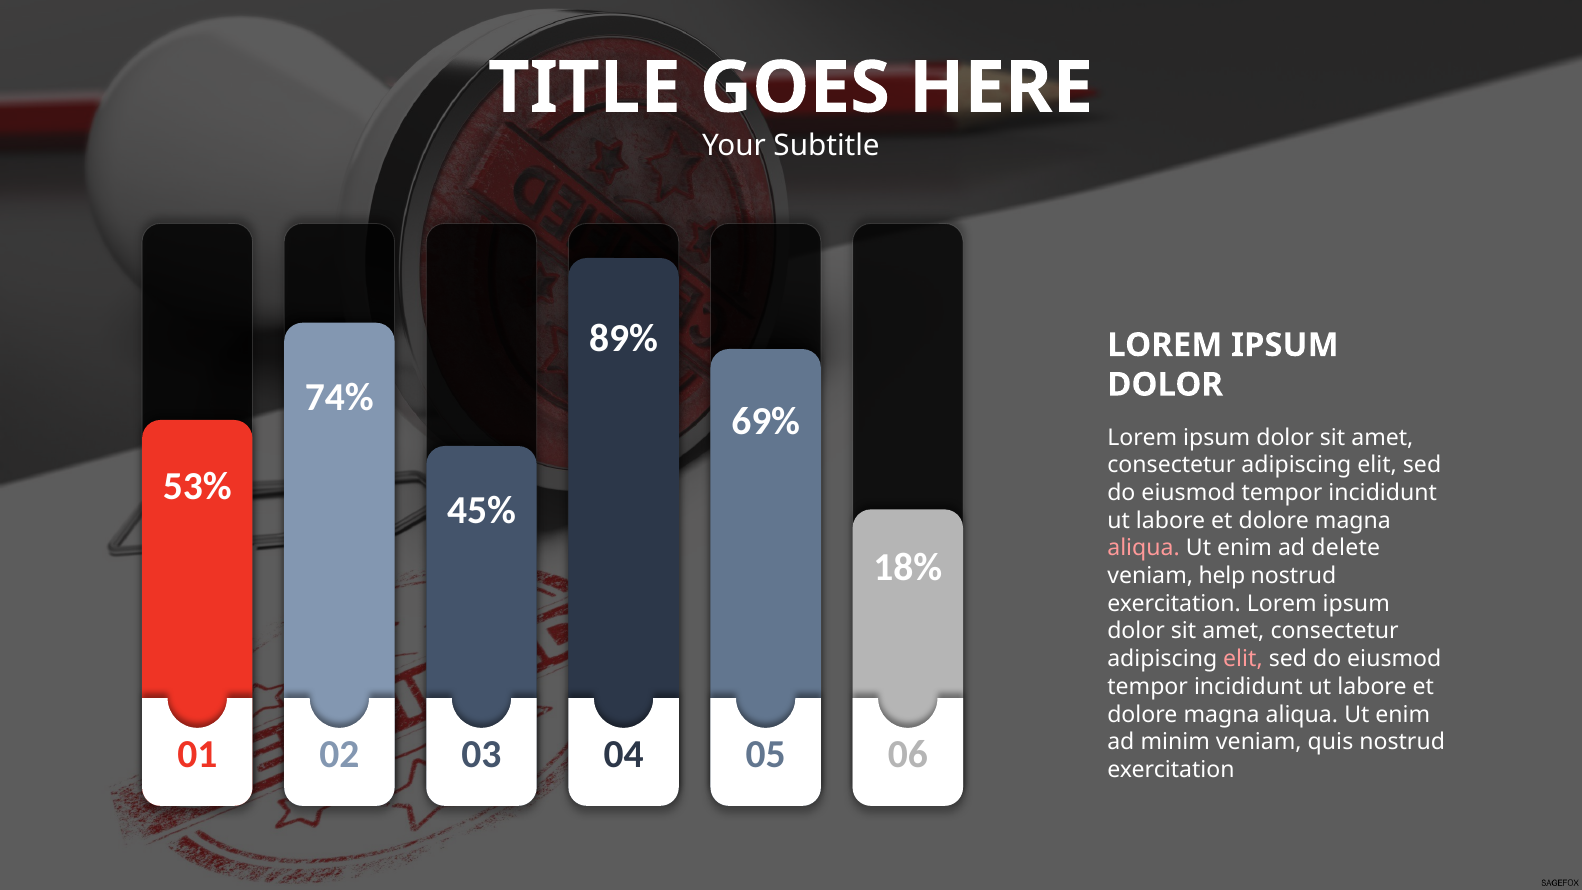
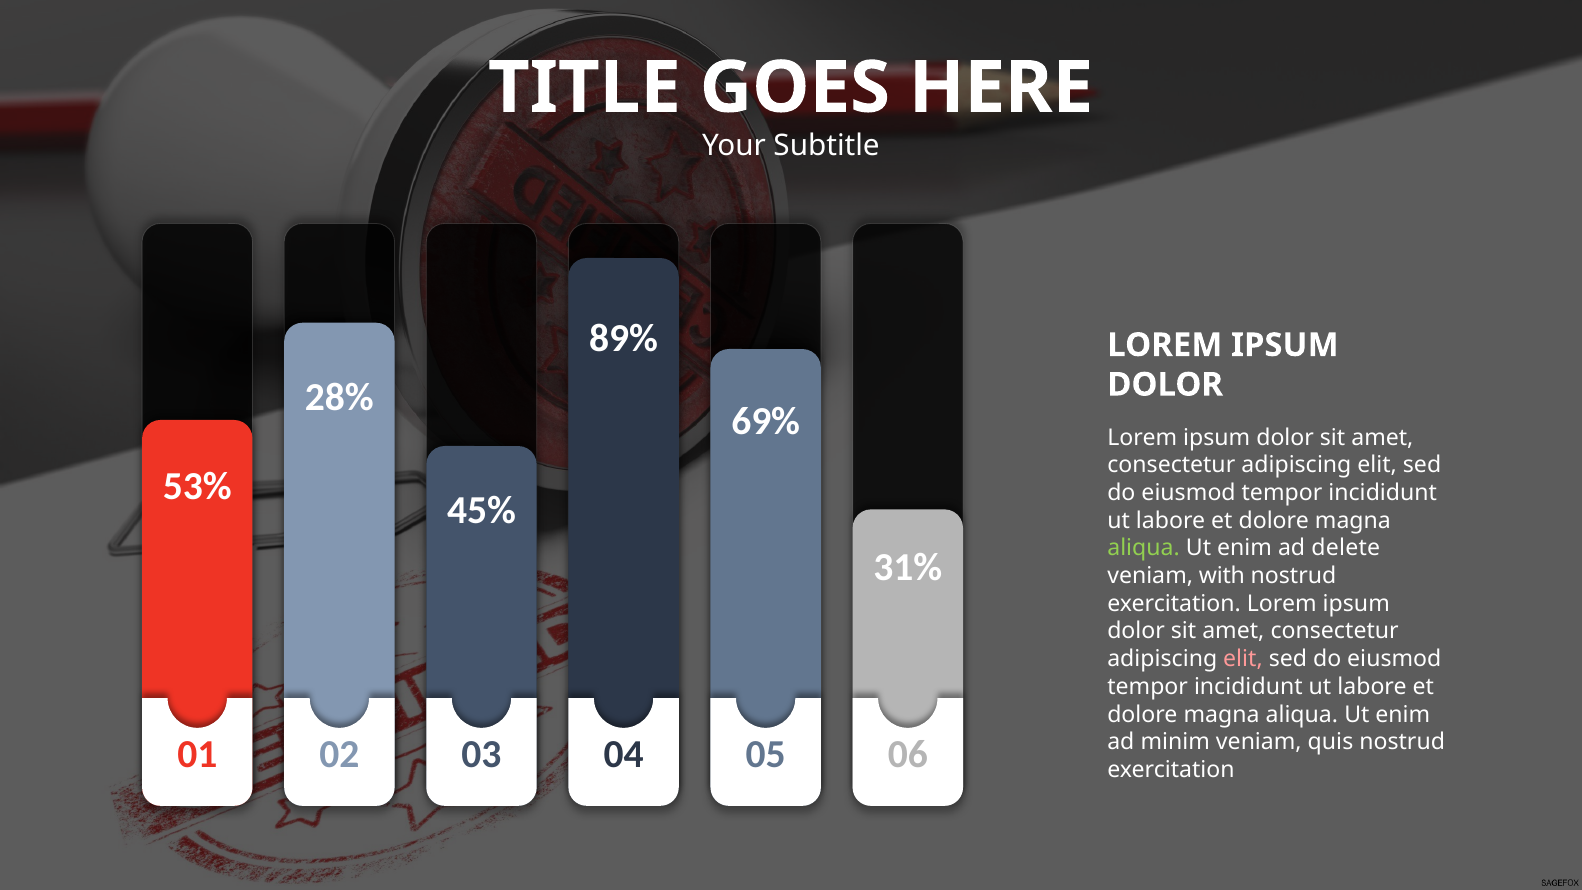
74%: 74% -> 28% (339, 398)
aliqua colour: pink -> light green (1144, 548)
18%: 18% -> 31% (908, 568)
help: help -> with (1222, 576)
